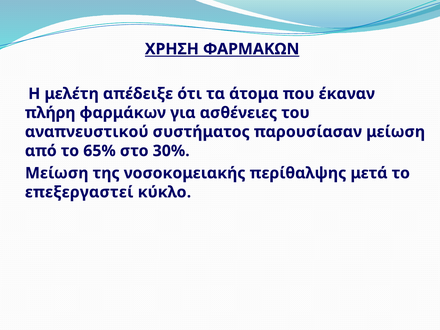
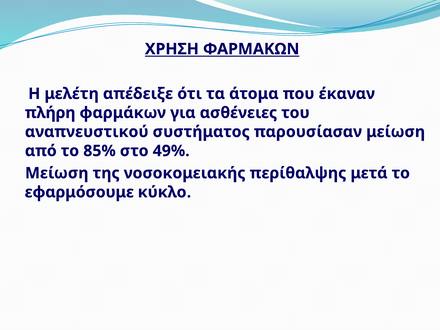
65%: 65% -> 85% (100, 151)
30%: 30% -> 49% (171, 151)
επεξεργαστεί: επεξεργαστεί -> εφαρμόσουμε (79, 192)
